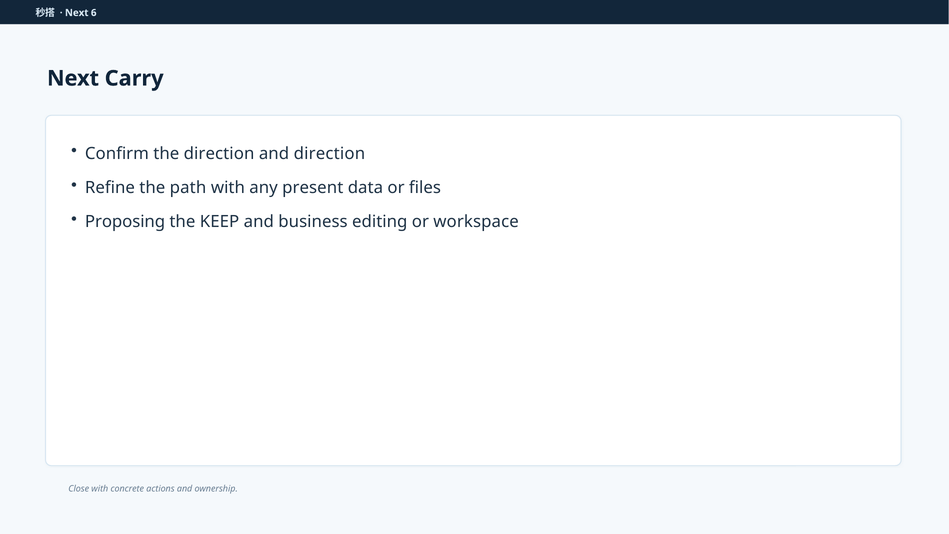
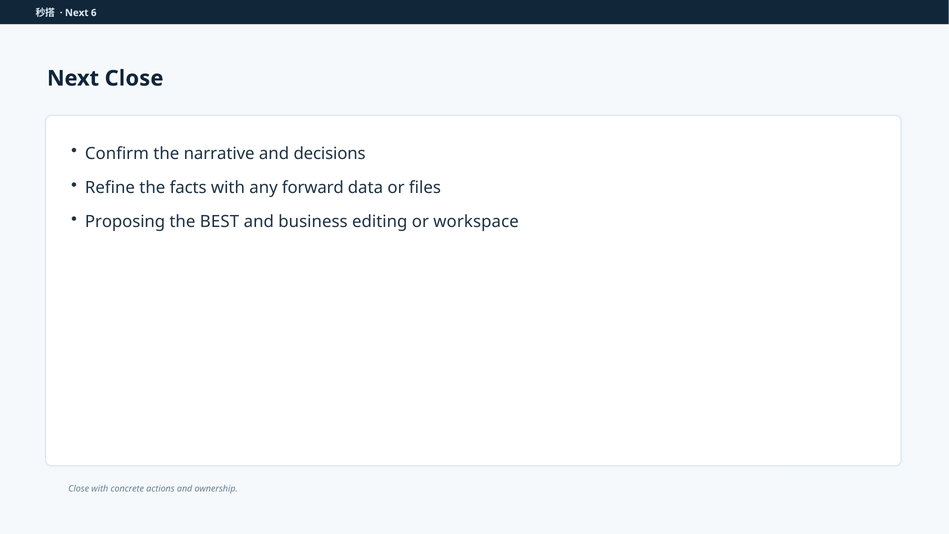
Next Carry: Carry -> Close (134, 78)
the direction: direction -> narrative (219, 154)
and direction: direction -> decisions (330, 154)
path: path -> facts (188, 188)
present: present -> forward (313, 188)
KEEP: KEEP -> BEST (219, 222)
